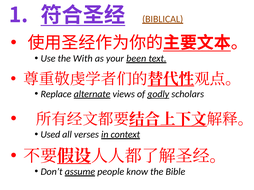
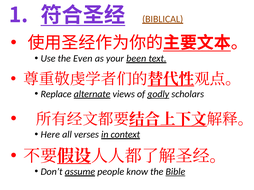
With: With -> Even (83, 59)
Used: Used -> Here (50, 135)
Bible underline: none -> present (175, 172)
